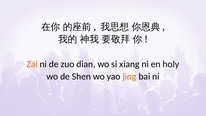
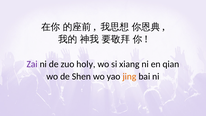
Zai colour: orange -> purple (32, 64)
dian: dian -> holy (86, 64)
holy: holy -> qian (171, 64)
